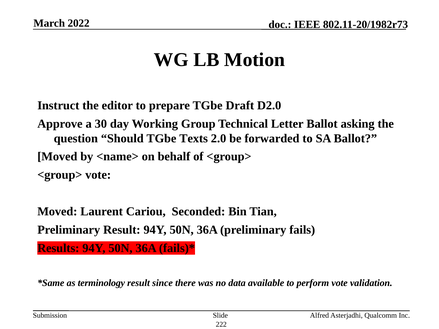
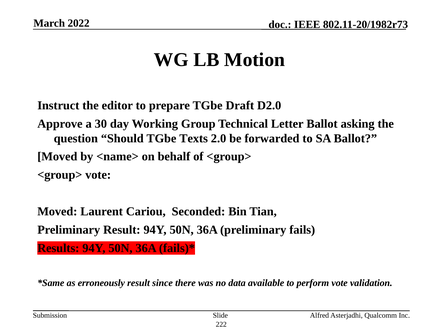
terminology: terminology -> erroneously (101, 283)
